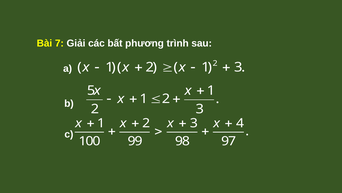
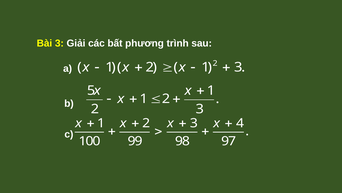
Bài 7: 7 -> 3 (59, 43)
